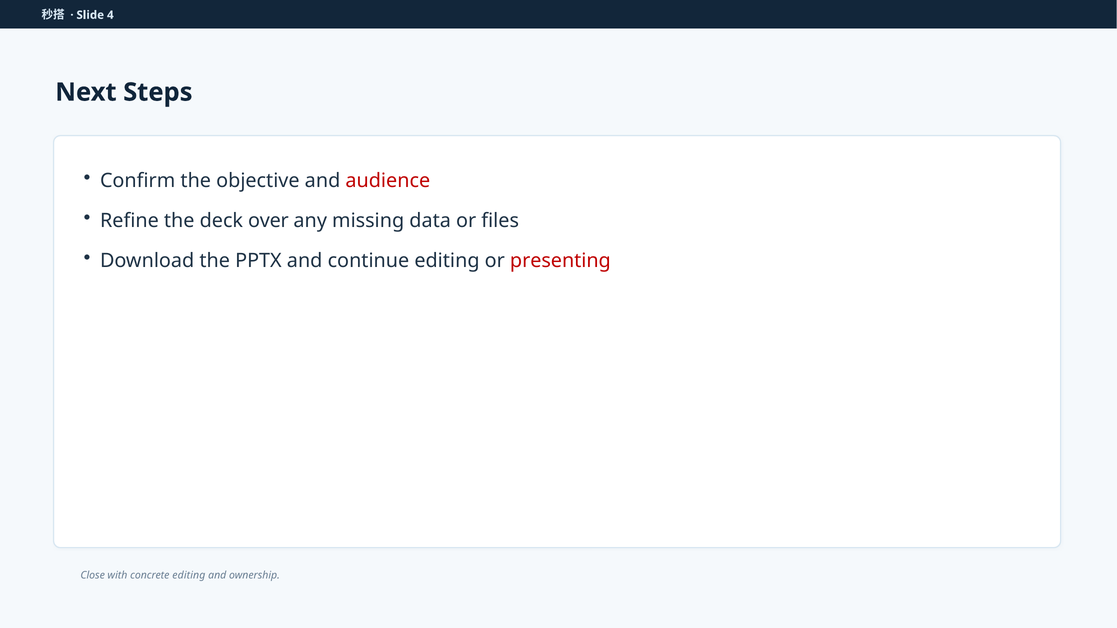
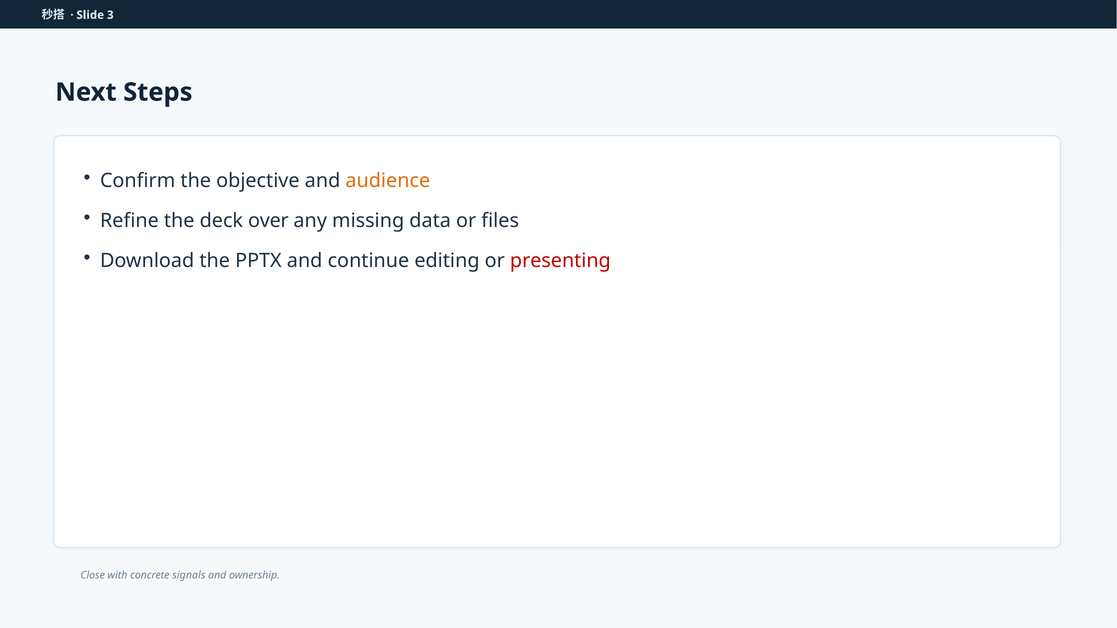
4: 4 -> 3 (110, 15)
audience colour: red -> orange (388, 181)
concrete editing: editing -> signals (189, 575)
